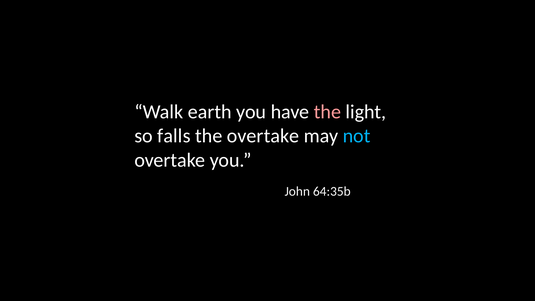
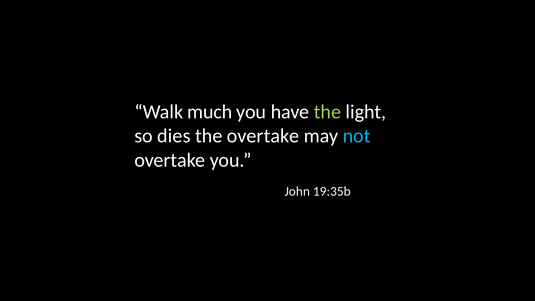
earth: earth -> much (210, 112)
the colour: pink -> light green (327, 112)
falls: falls -> dies (174, 136)
64:35b: 64:35b -> 19:35b (332, 191)
